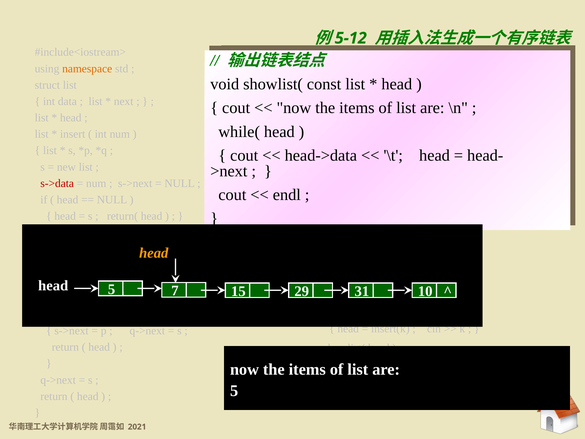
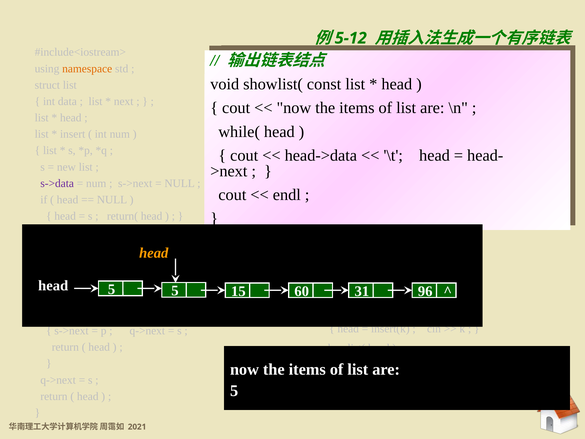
s->data colour: red -> purple (57, 183)
7: 7 -> 5 (175, 291)
29: 29 -> 60 (302, 291)
10: 10 -> 96 (425, 291)
